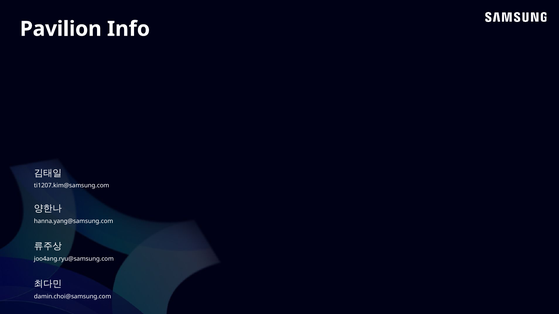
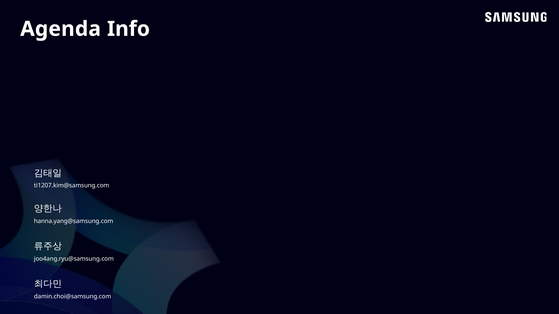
Pavilion: Pavilion -> Agenda (61, 29)
